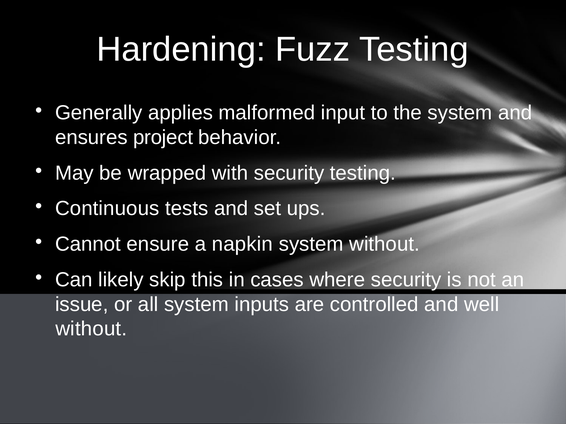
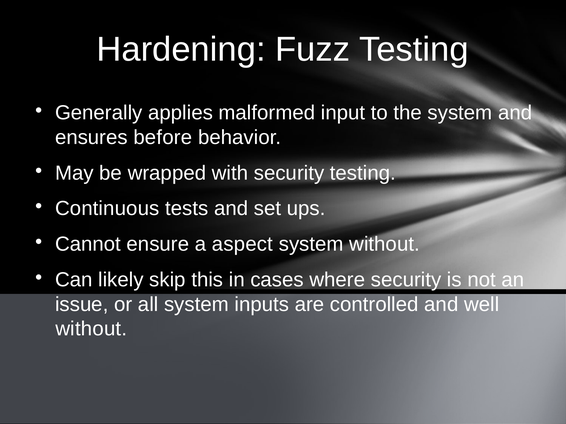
project: project -> before (163, 137)
napkin: napkin -> aspect (242, 244)
